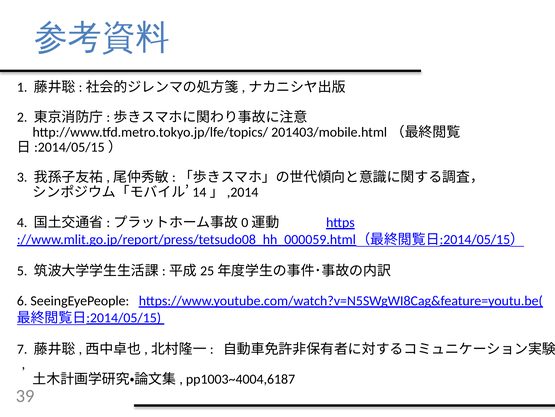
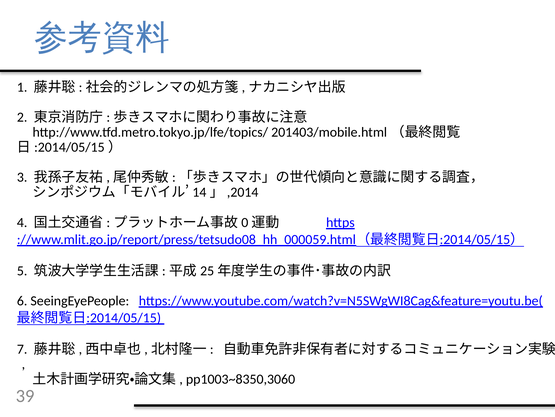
pp1003~4004,6187: pp1003~4004,6187 -> pp1003~8350,3060 (241, 379)
